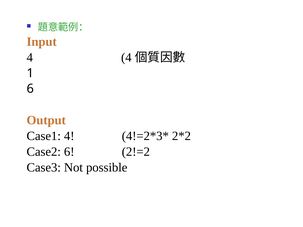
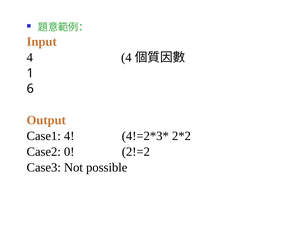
Case2 6: 6 -> 0 (69, 152)
